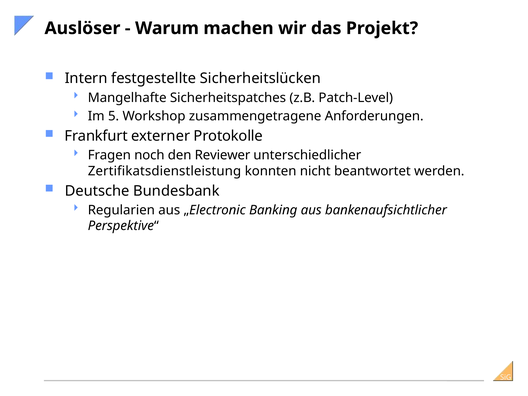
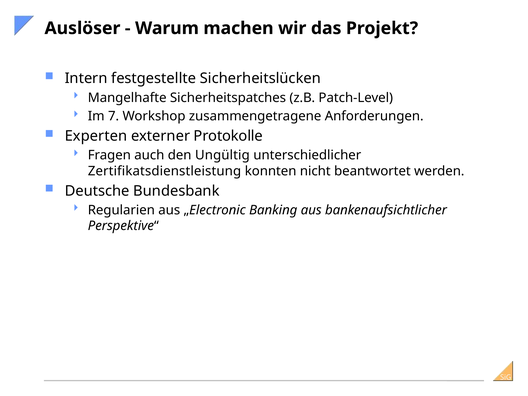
5: 5 -> 7 (114, 116)
Frankfurt: Frankfurt -> Experten (96, 136)
noch: noch -> auch (149, 155)
Reviewer: Reviewer -> Ungültig (222, 155)
